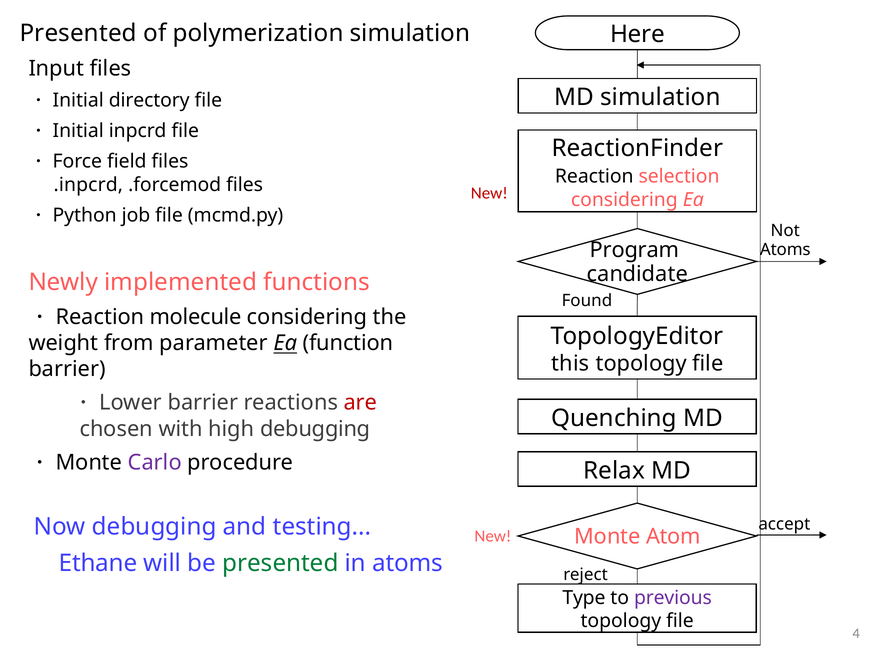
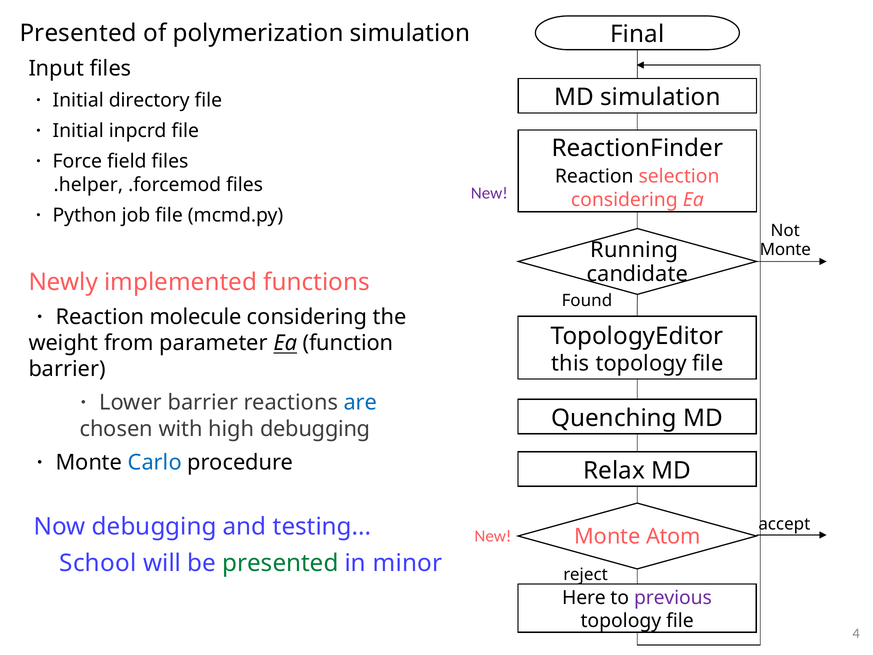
Here: Here -> Final (637, 34)
.inpcrd: .inpcrd -> .helper (88, 185)
New colour: red -> purple (489, 193)
Program: Program -> Running (634, 250)
Atoms: Atoms -> Monte (785, 250)
are colour: red -> blue (360, 403)
Carlo colour: purple -> blue (155, 462)
Ethane: Ethane -> School (98, 563)
in atoms: atoms -> minor (407, 563)
Type: Type -> Here (584, 598)
